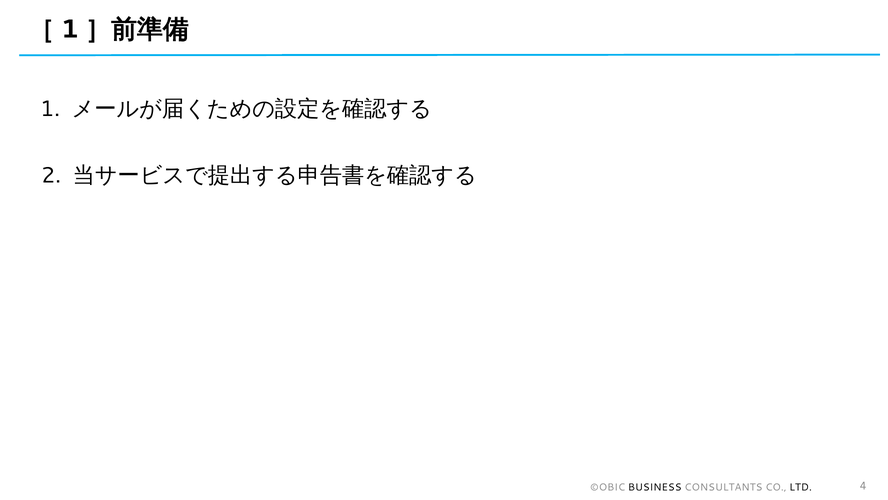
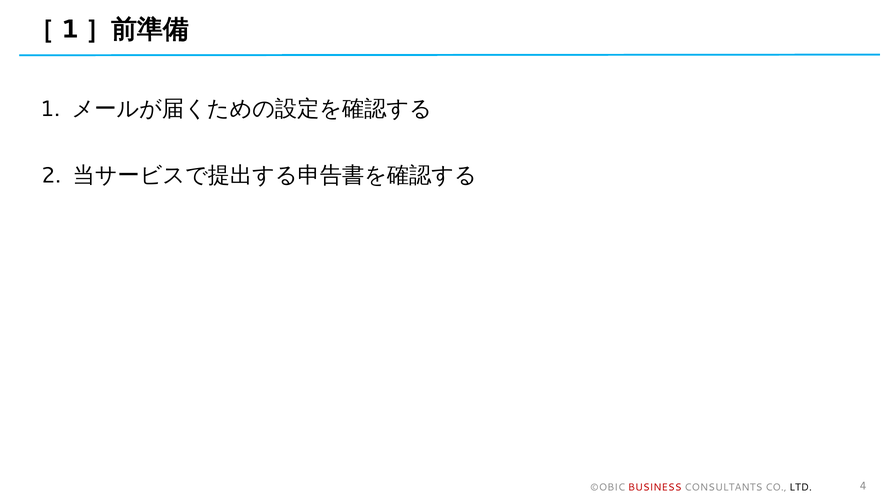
BUSINESS colour: black -> red (655, 487)
